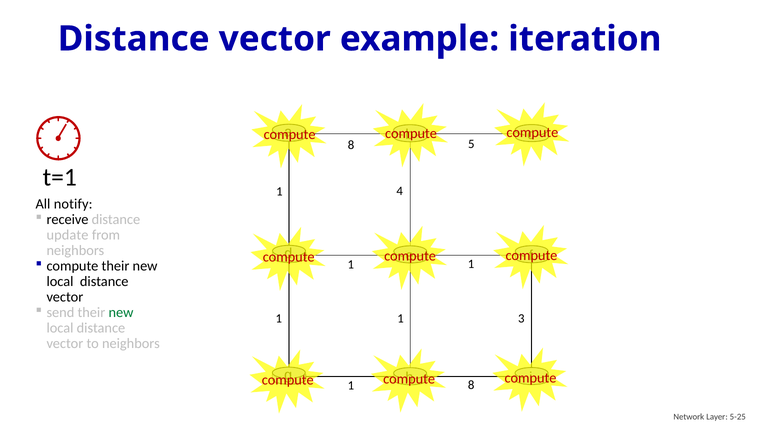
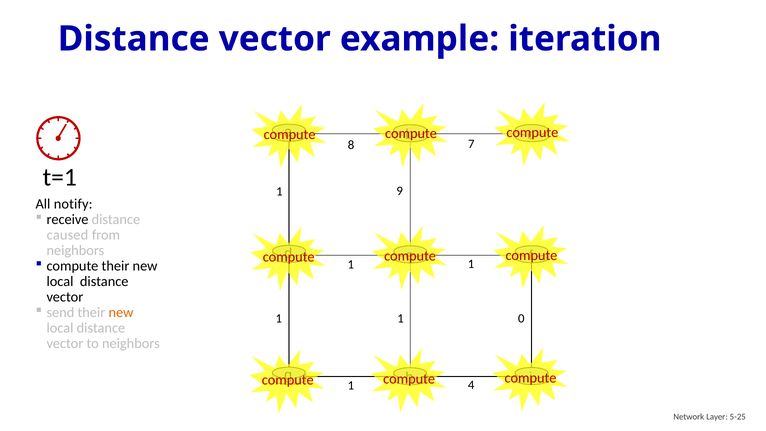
5: 5 -> 7 (471, 144)
4: 4 -> 9 (400, 191)
update: update -> caused (67, 235)
new colour: green -> orange (121, 313)
3: 3 -> 0 (521, 319)
1 8: 8 -> 4 (471, 385)
